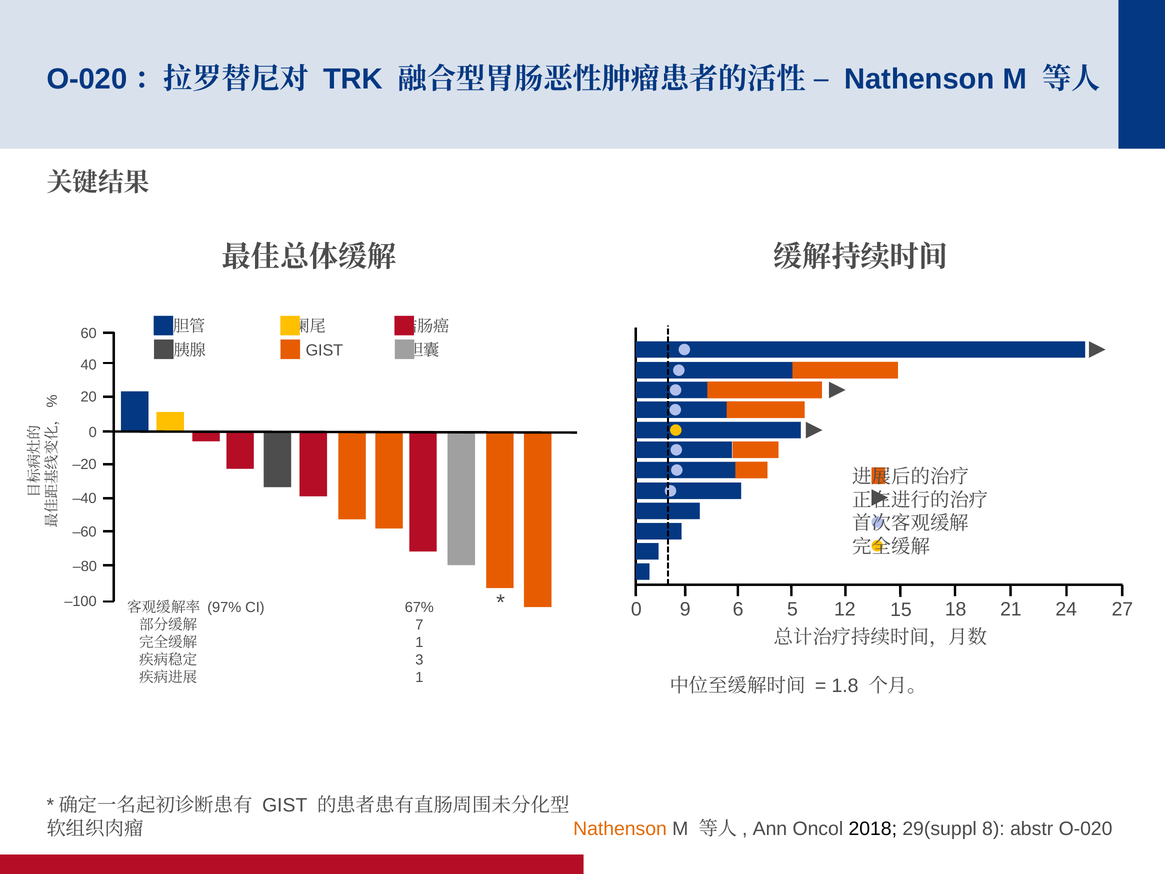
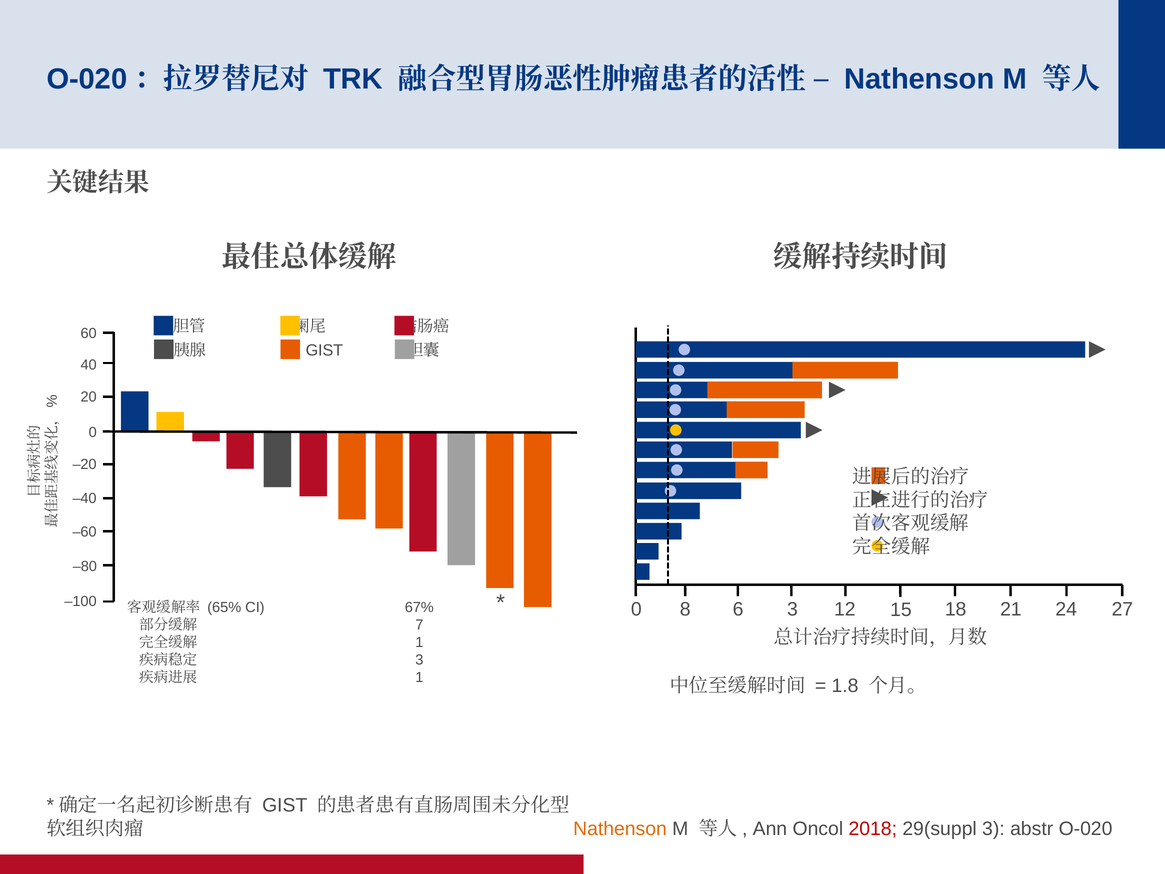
9: 9 -> 8 (685, 609)
6 5: 5 -> 3 (793, 609)
97%: 97% -> 65% (224, 607)
2018 colour: black -> red (873, 828)
29(suppl 8: 8 -> 3 (993, 828)
